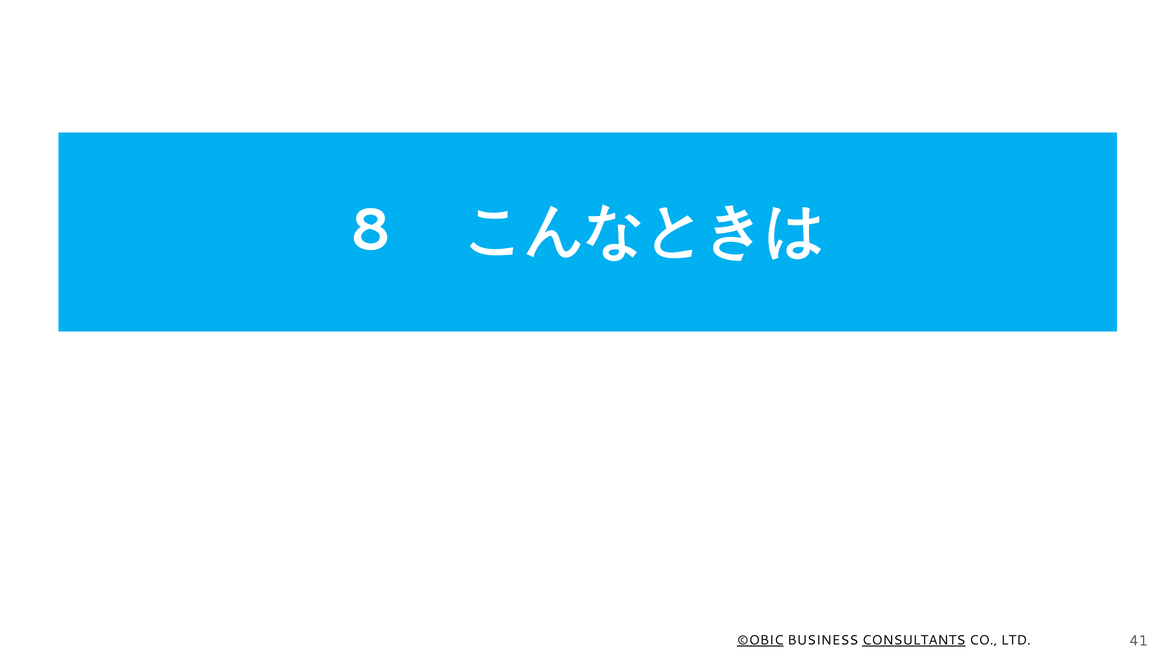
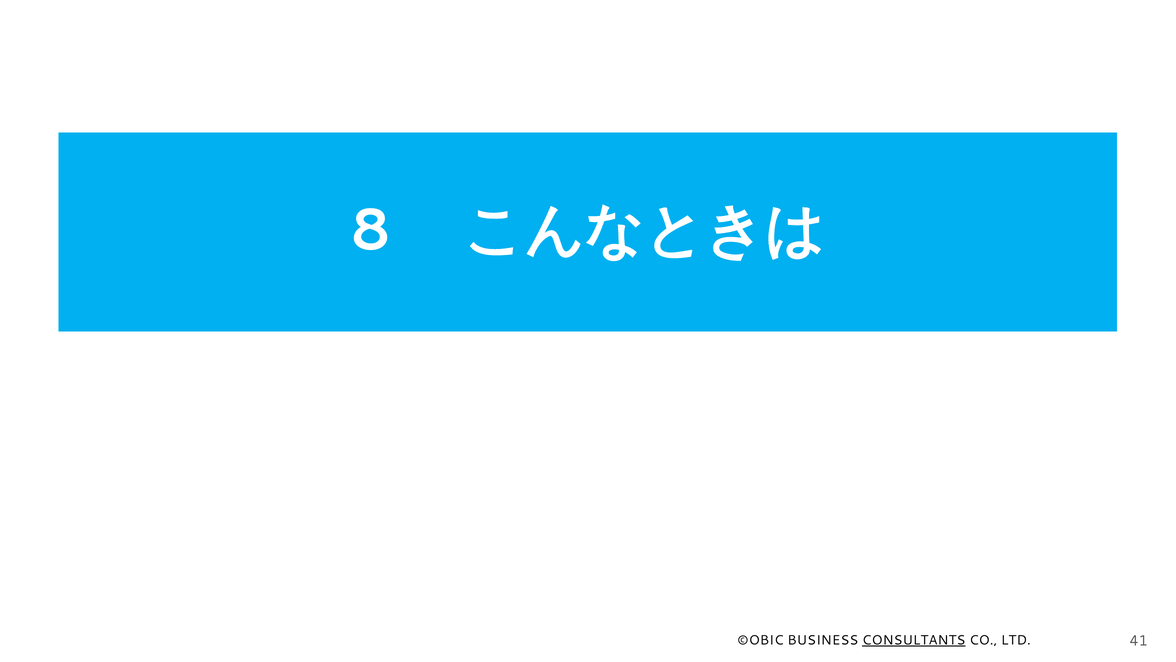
©OBIC underline: present -> none (760, 640)
